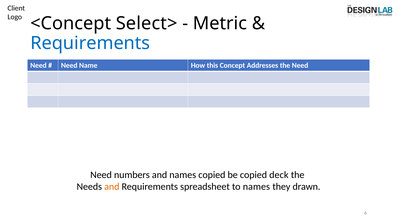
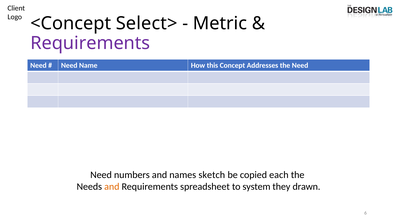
Requirements colour: blue -> purple (90, 43)
names copied: copied -> sketch (212, 175)
deck: deck -> each (279, 175)
to names: names -> system (256, 187)
